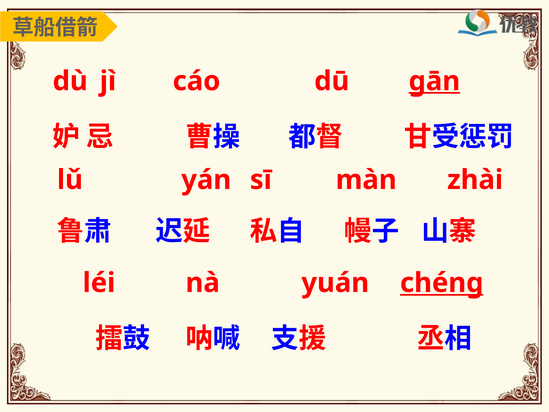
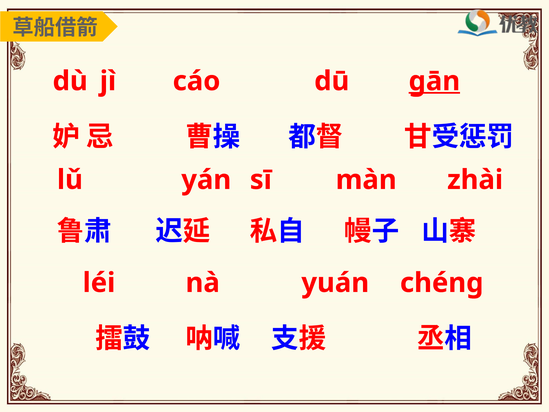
chéng underline: present -> none (442, 283)
